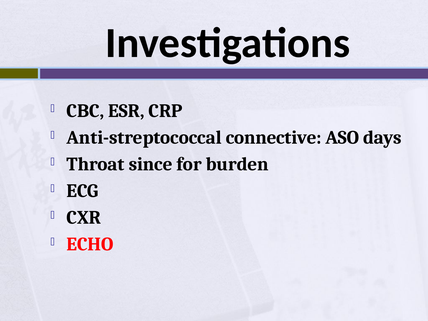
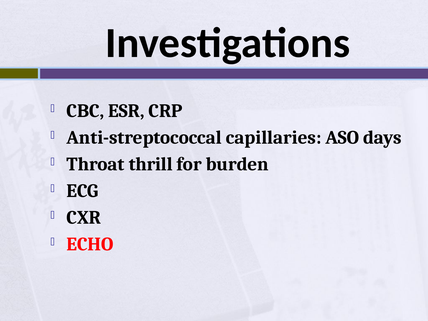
connective: connective -> capillaries (274, 138)
since: since -> thrill (151, 164)
